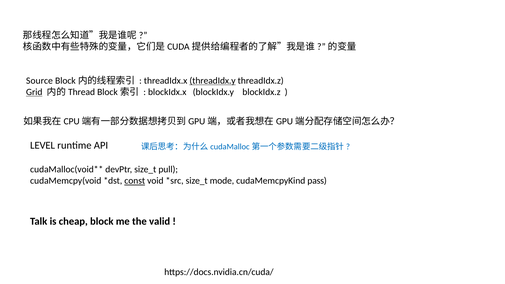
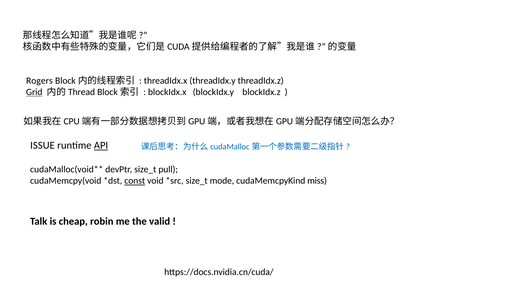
Source: Source -> Rogers (39, 81)
threadIdx.y underline: present -> none (213, 81)
LEVEL: LEVEL -> ISSUE (42, 146)
API underline: none -> present (101, 146)
pass: pass -> miss (317, 181)
block: block -> robin (102, 221)
